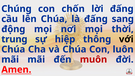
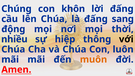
chốn: chốn -> khôn (73, 9)
trung: trung -> nhiều (14, 39)
muôn colour: red -> orange (94, 59)
